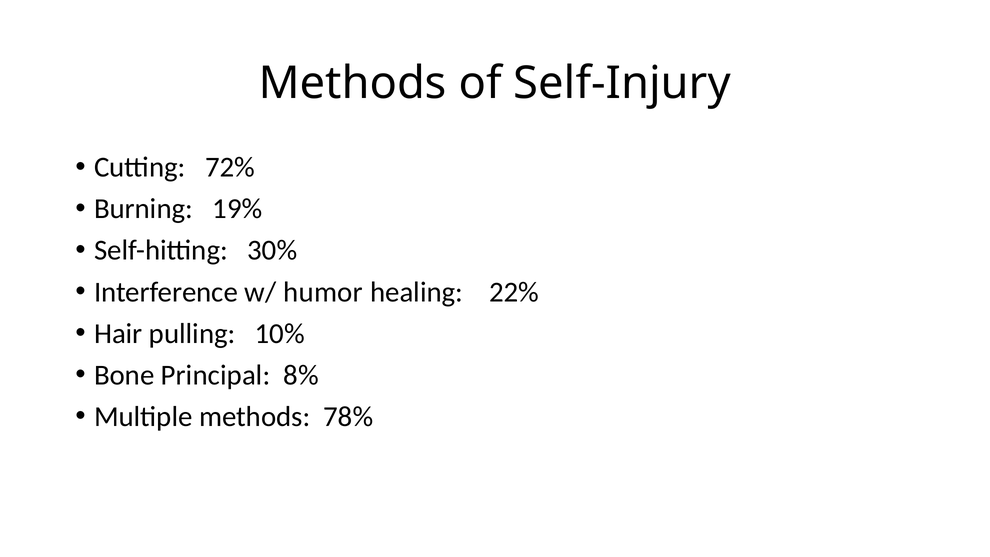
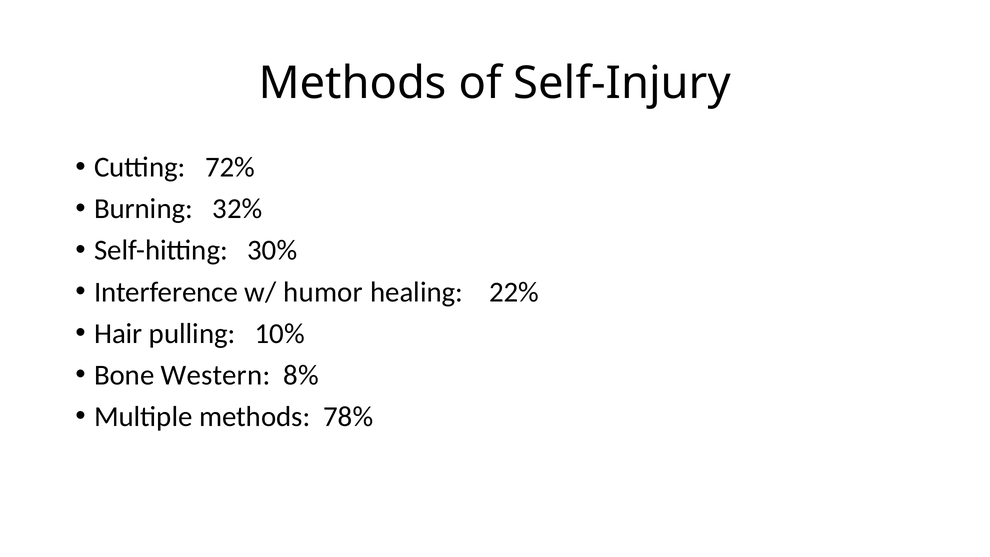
19%: 19% -> 32% (237, 209)
Principal: Principal -> Western (216, 375)
